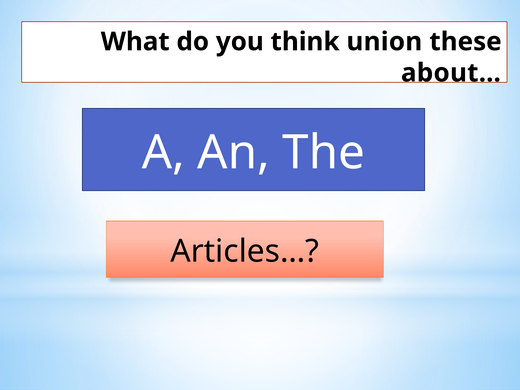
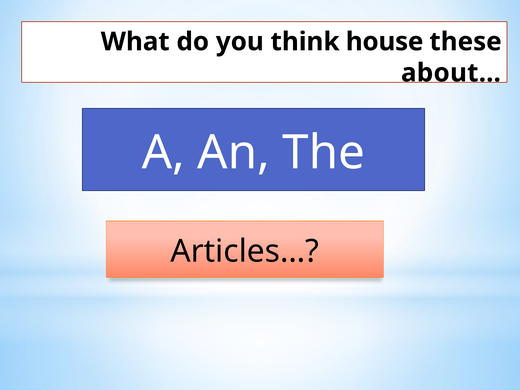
union: union -> house (385, 42)
